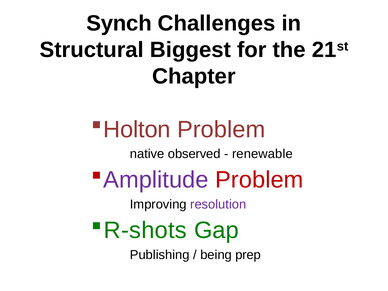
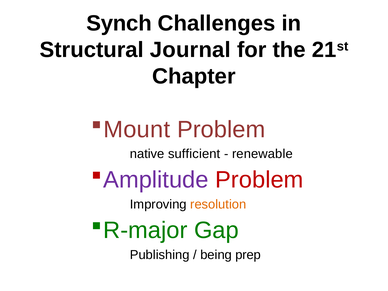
Biggest: Biggest -> Journal (190, 50)
Holton: Holton -> Mount (137, 129)
observed: observed -> sufficient (194, 154)
resolution colour: purple -> orange (218, 204)
R-shots: R-shots -> R-major (145, 230)
